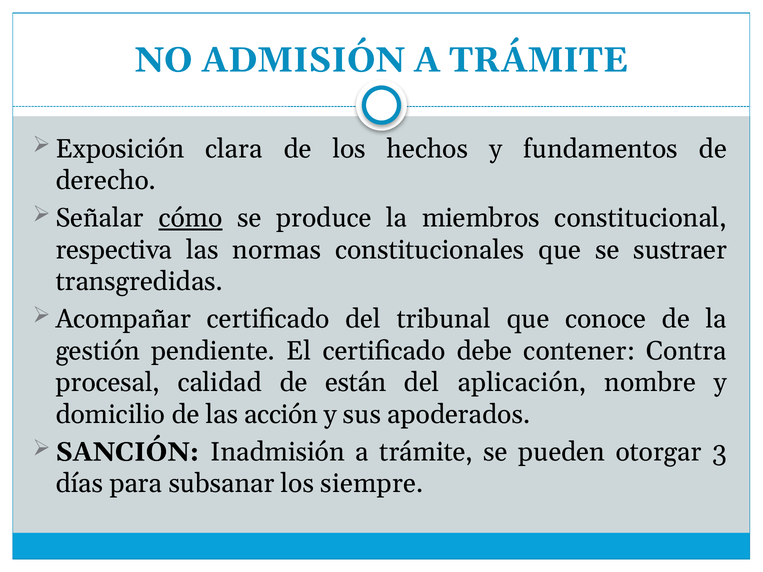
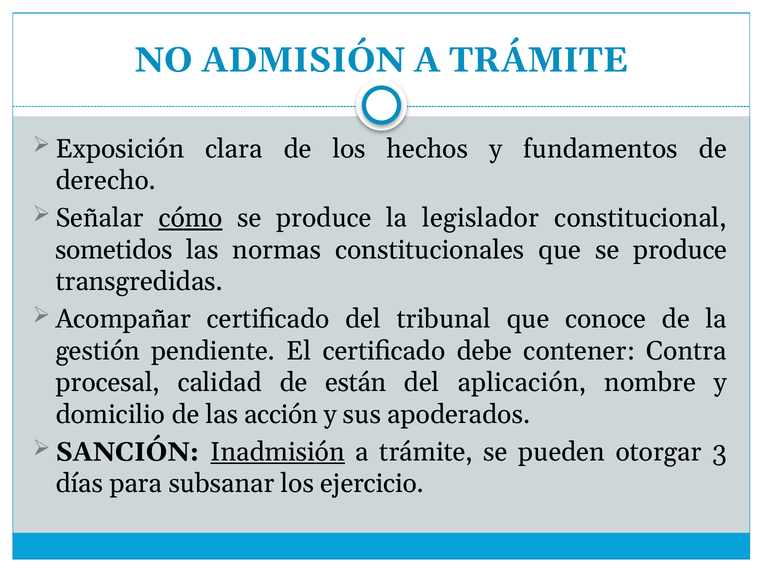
miembros: miembros -> legislador (481, 218)
respectiva: respectiva -> sometidos (114, 250)
que se sustraer: sustraer -> produce (680, 250)
Inadmisión underline: none -> present (278, 452)
siempre: siempre -> ejercicio (372, 484)
